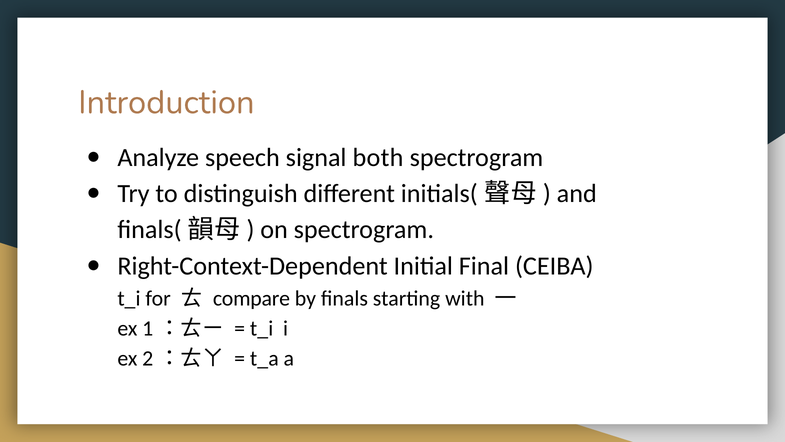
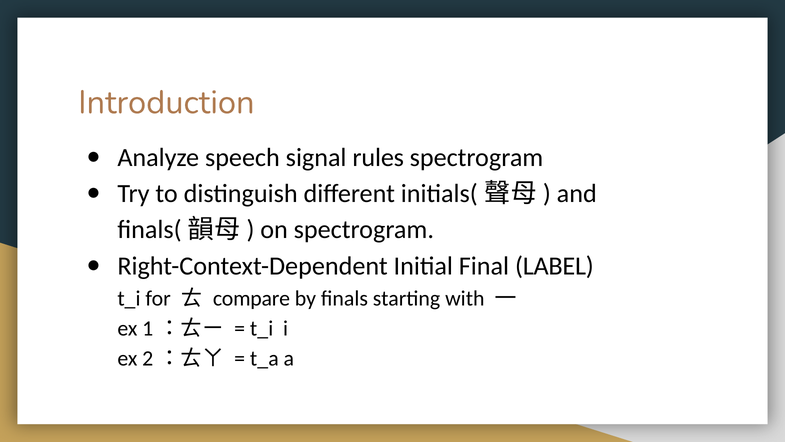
both: both -> rules (378, 157)
CEIBA: CEIBA -> LABEL (554, 266)
